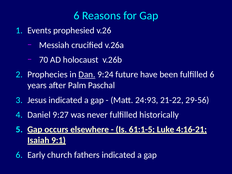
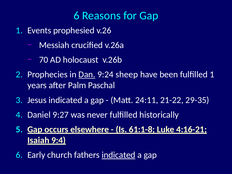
future: future -> sheep (127, 75)
fulfilled 6: 6 -> 1 (212, 75)
24:93: 24:93 -> 24:11 (147, 100)
29-56: 29-56 -> 29-35 (197, 100)
61:1-5: 61:1-5 -> 61:1-8 (142, 129)
9:1: 9:1 -> 9:4 (59, 140)
indicated underline: none -> present (119, 155)
